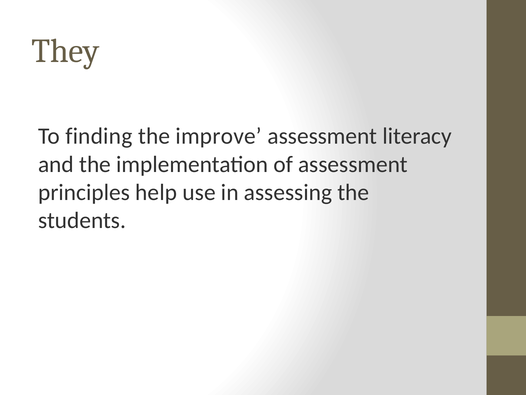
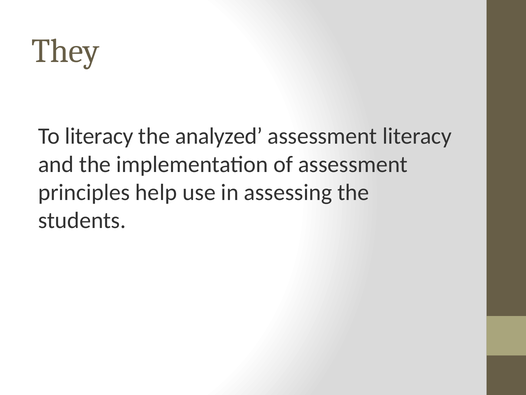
To finding: finding -> literacy (99, 136)
improve: improve -> analyzed (219, 136)
